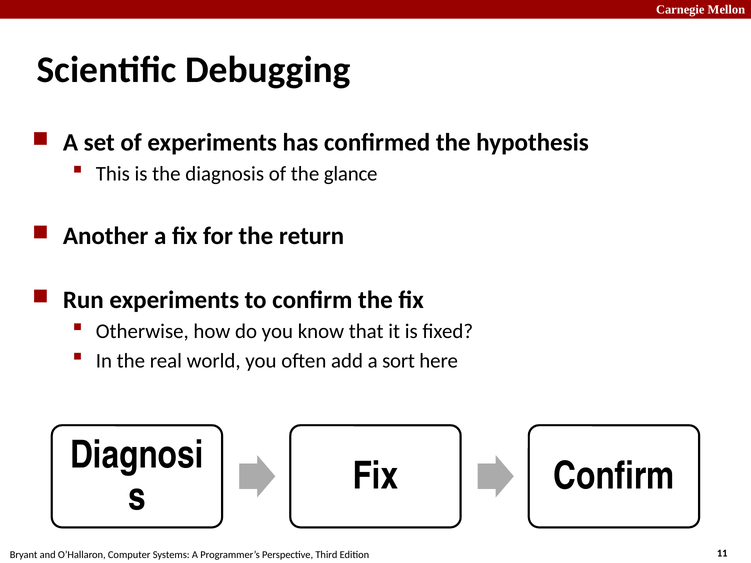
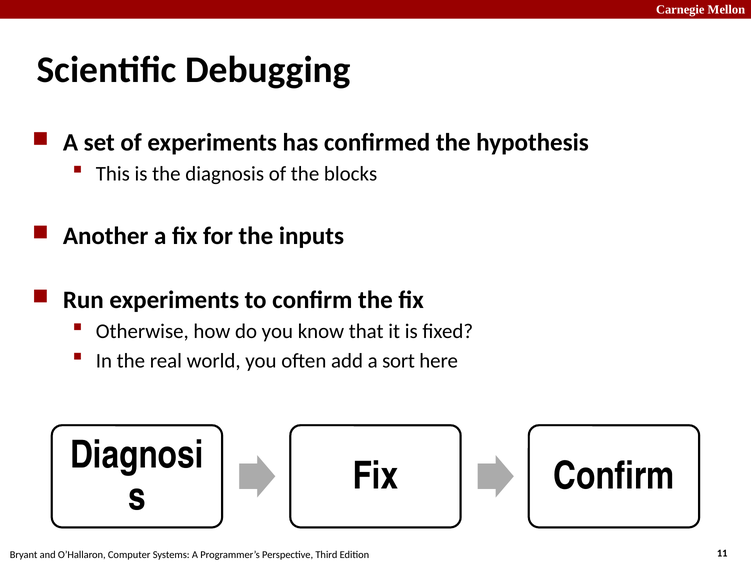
glance: glance -> blocks (351, 174)
return: return -> inputs (311, 236)
